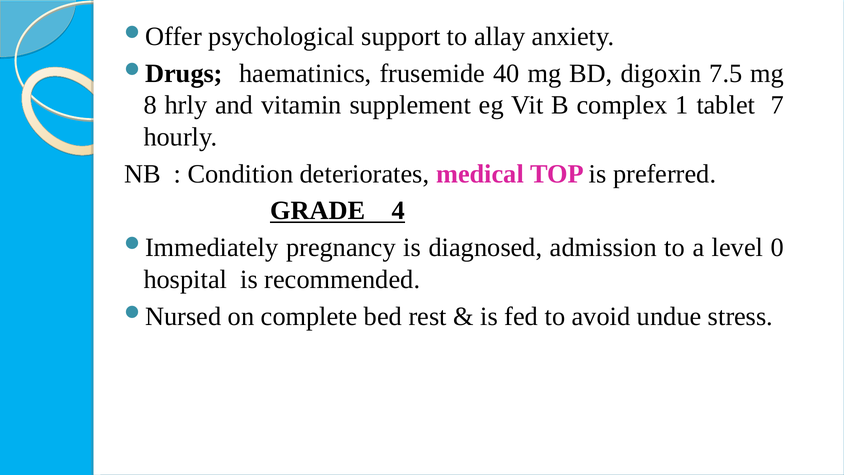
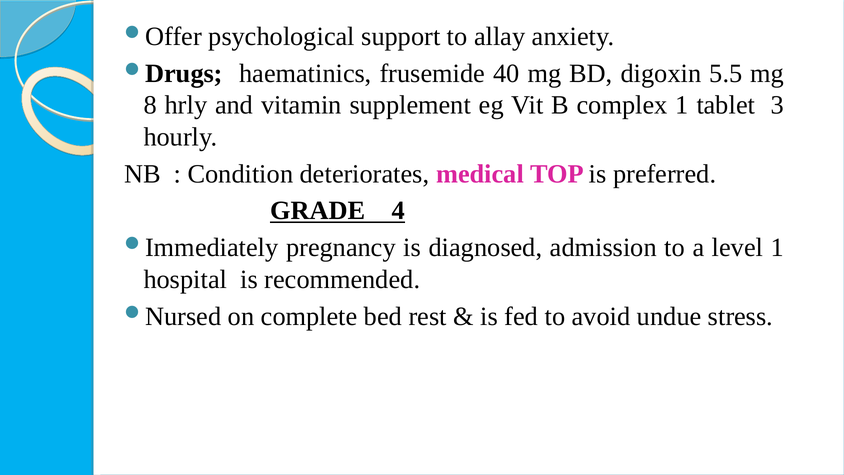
7.5: 7.5 -> 5.5 (726, 74)
7: 7 -> 3 (777, 105)
level 0: 0 -> 1 (777, 248)
